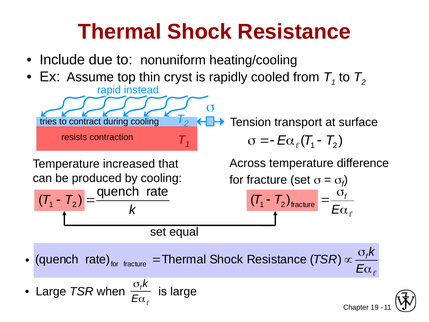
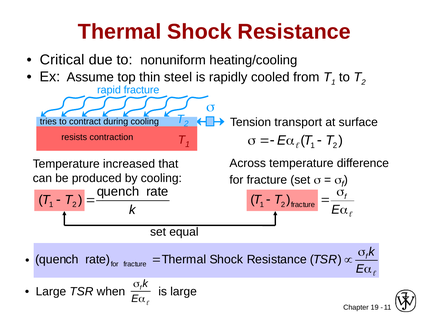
Include: Include -> Critical (62, 60)
cryst: cryst -> steel (178, 77)
rapid instead: instead -> fracture (142, 90)
